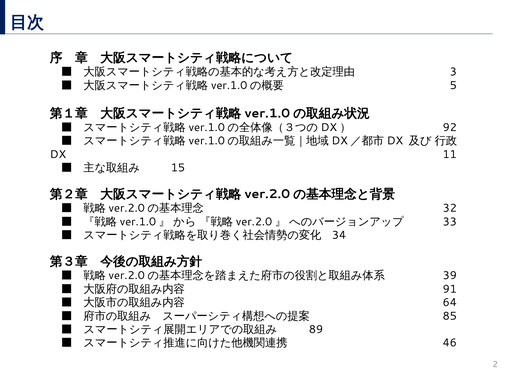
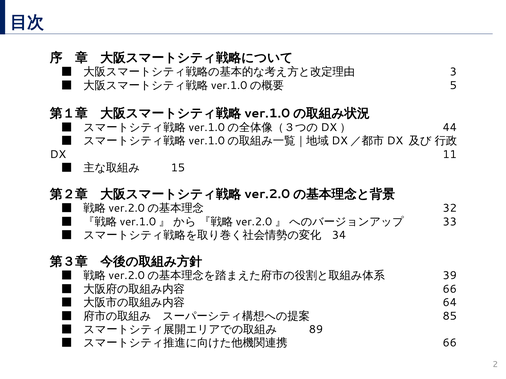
92: 92 -> 44 (450, 128)
91: 91 -> 66 (450, 289)
46: 46 -> 66 (450, 343)
